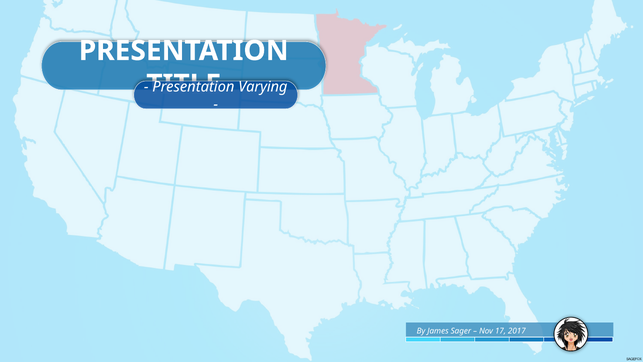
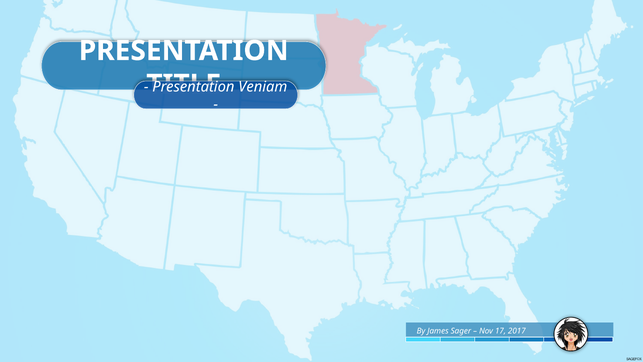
Varying: Varying -> Veniam (263, 87)
